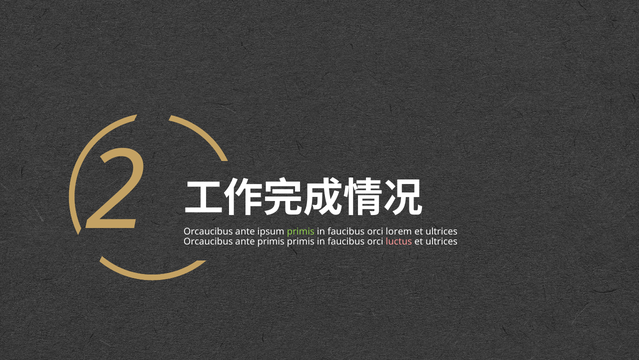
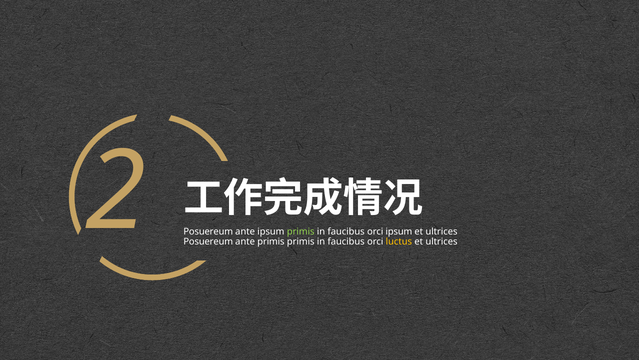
Orcaucibus: Orcaucibus -> Posuereum (208, 231)
orci lorem: lorem -> ipsum (399, 231)
Orcaucibus: Orcaucibus -> Posuereum (208, 241)
luctus colour: pink -> yellow (399, 241)
